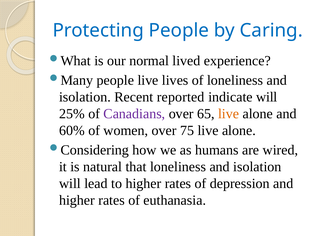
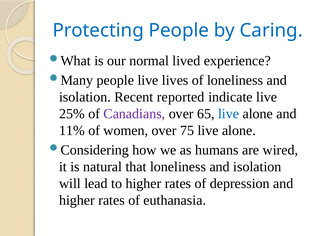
indicate will: will -> live (267, 97)
live colour: orange -> blue (229, 114)
60%: 60% -> 11% (72, 131)
